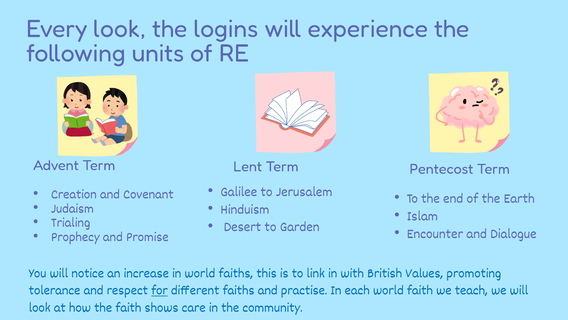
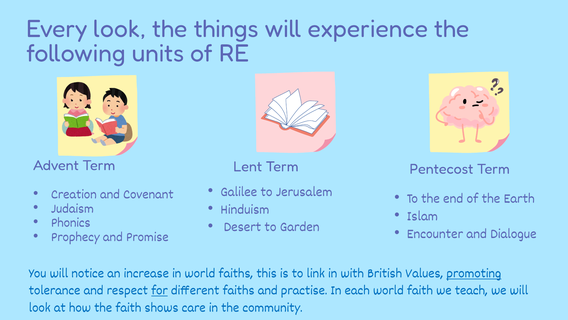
logins: logins -> things (226, 29)
Trialing: Trialing -> Phonics (71, 222)
promoting underline: none -> present (474, 272)
